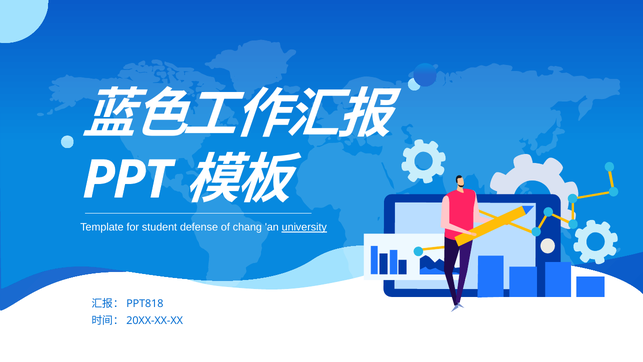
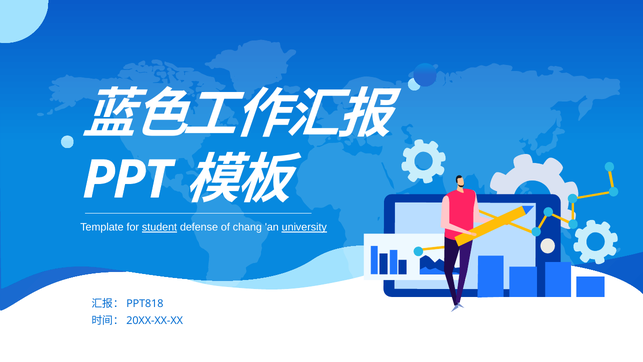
student underline: none -> present (160, 227)
